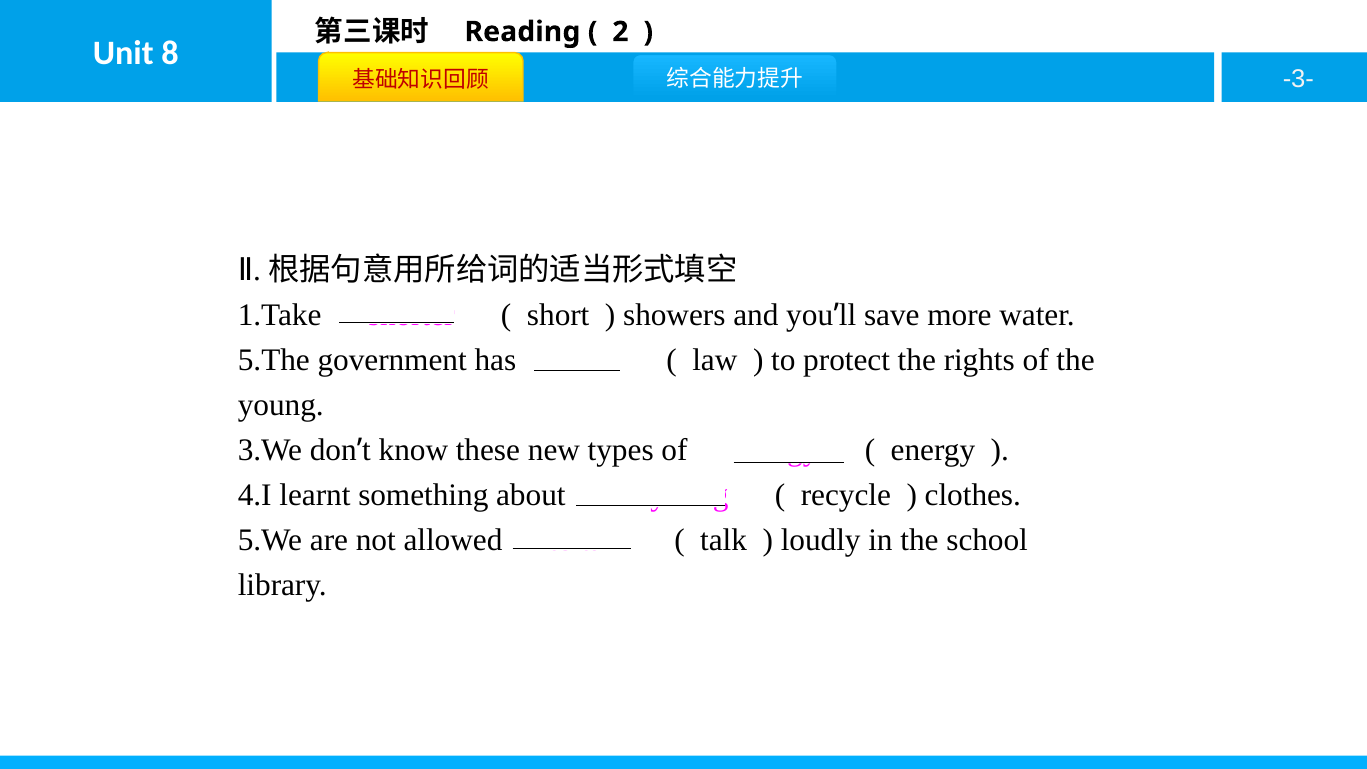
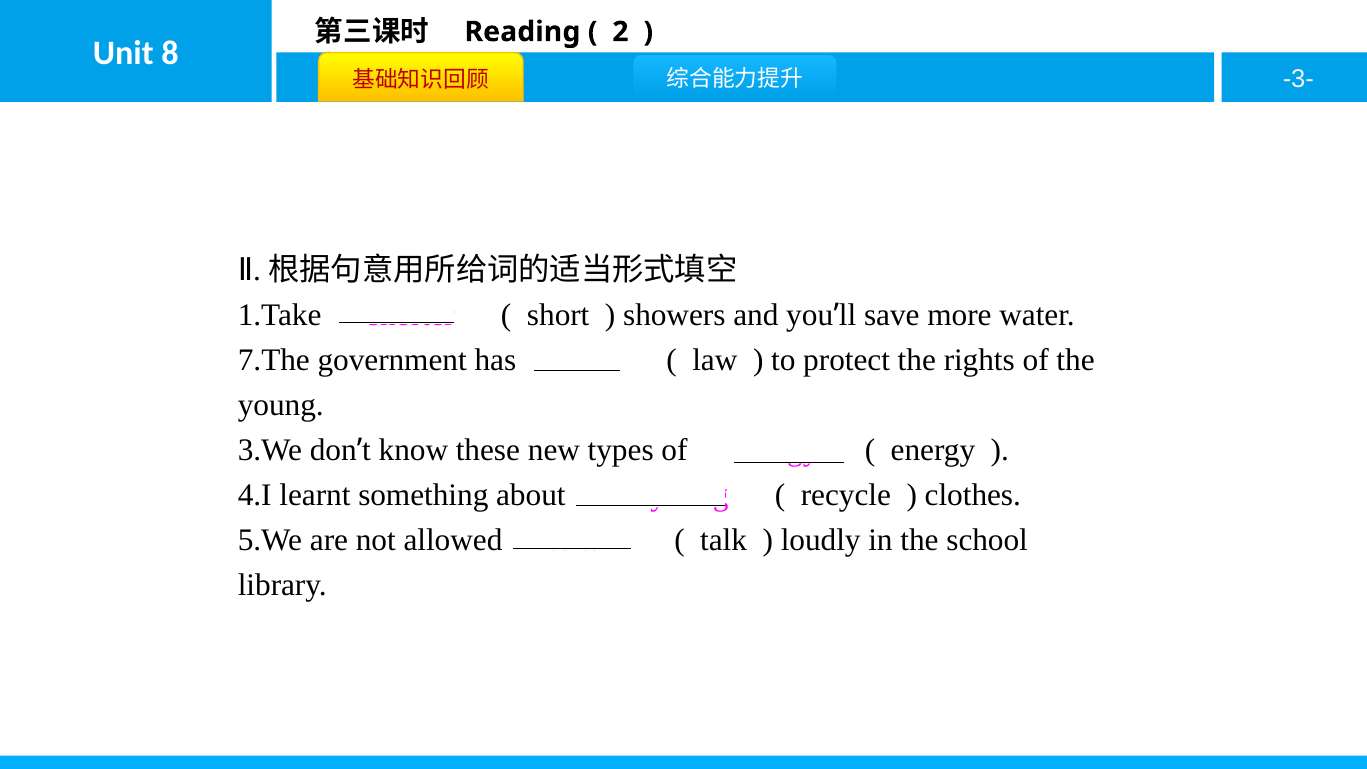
5.The: 5.The -> 7.The (274, 360)
